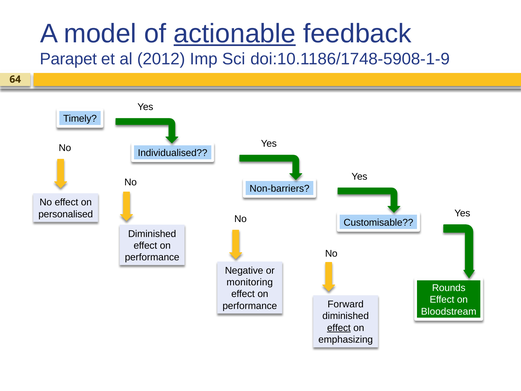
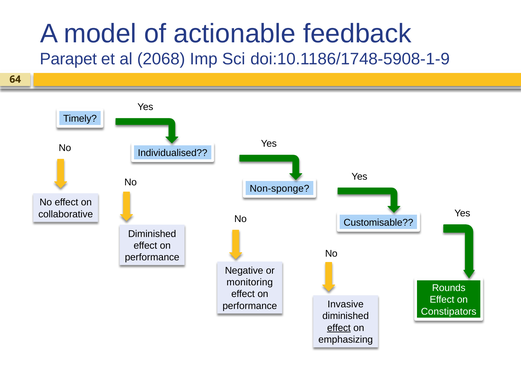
actionable underline: present -> none (235, 34)
2012: 2012 -> 2068 (161, 59)
Non-barriers: Non-barriers -> Non-sponge (279, 189)
personalised: personalised -> collaborative (66, 214)
Forward: Forward -> Invasive (346, 304)
Bloodstream: Bloodstream -> Constipators (449, 311)
